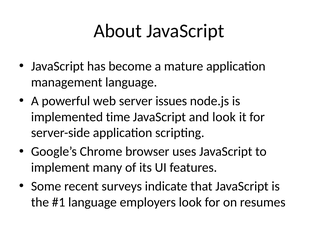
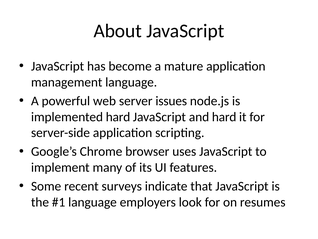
implemented time: time -> hard (118, 117)
and look: look -> hard (224, 117)
